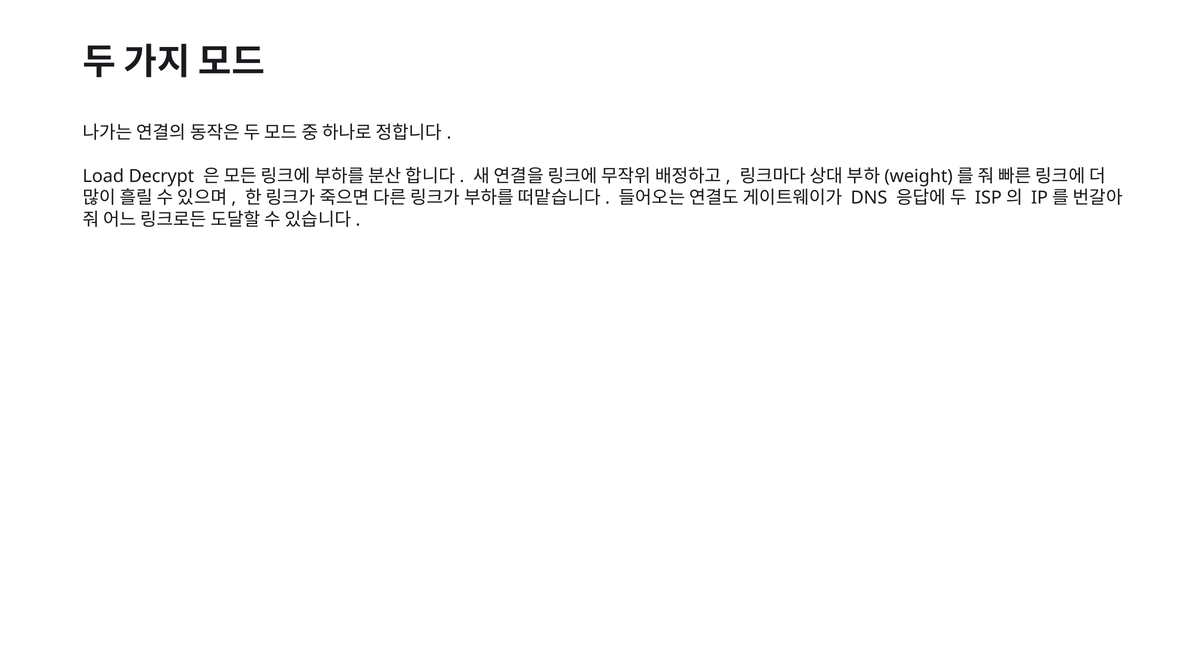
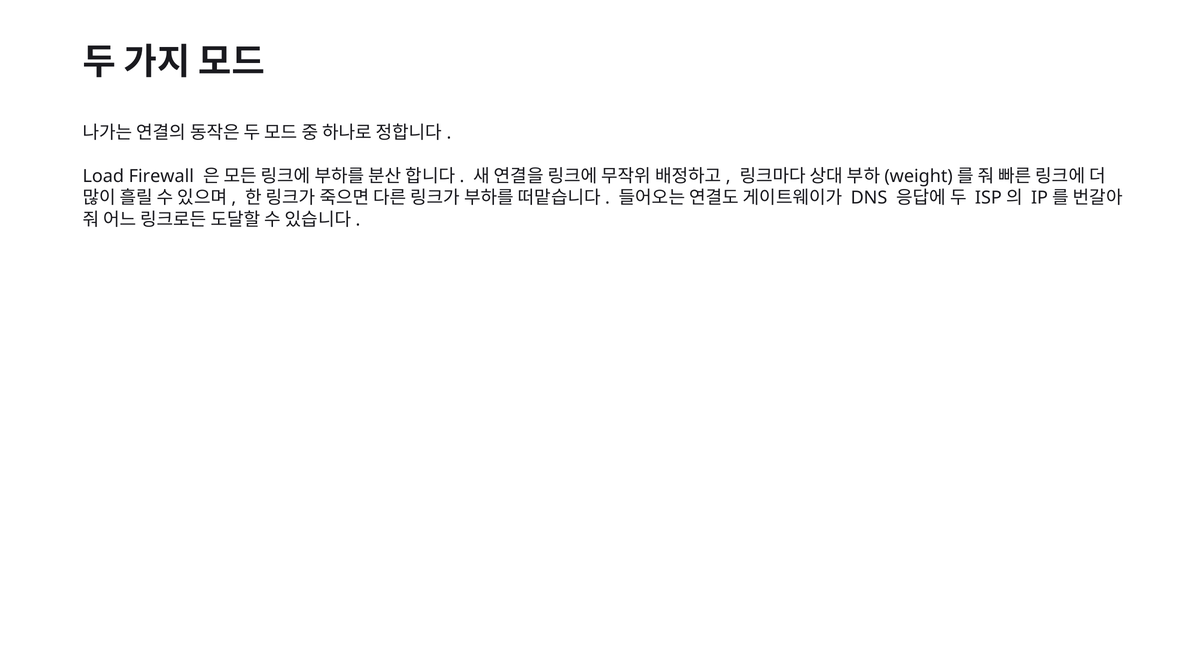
Decrypt: Decrypt -> Firewall (161, 176)
